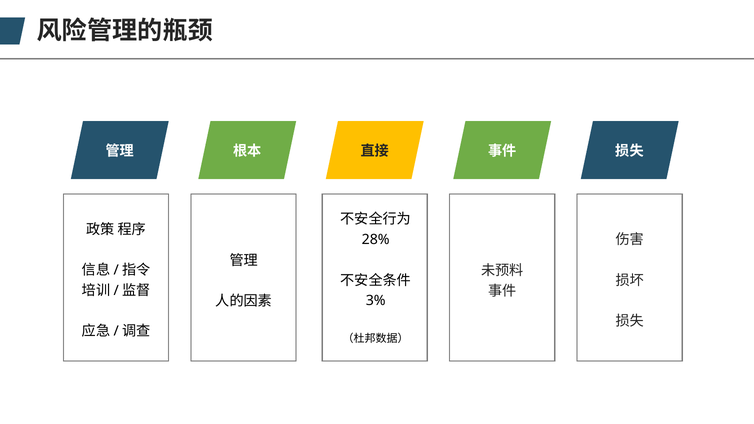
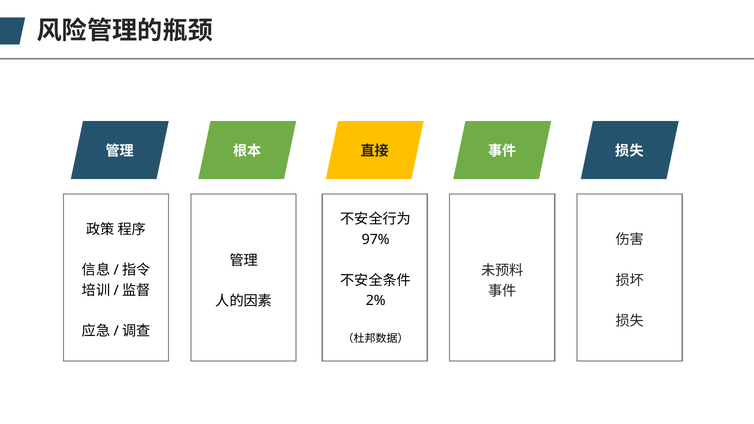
28%: 28% -> 97% (376, 240)
3%: 3% -> 2% (376, 301)
